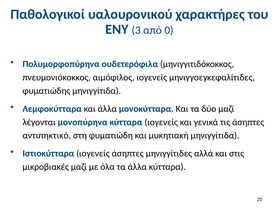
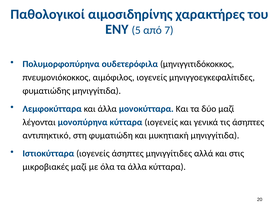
υαλουρονικού: υαλουρονικού -> αιμοσιδηρίνης (130, 14)
3: 3 -> 5 (136, 30)
0: 0 -> 7 (169, 30)
